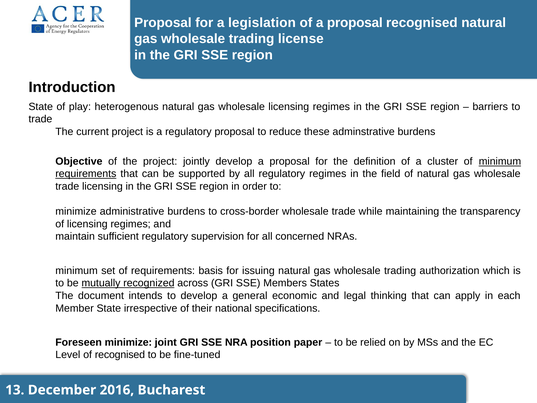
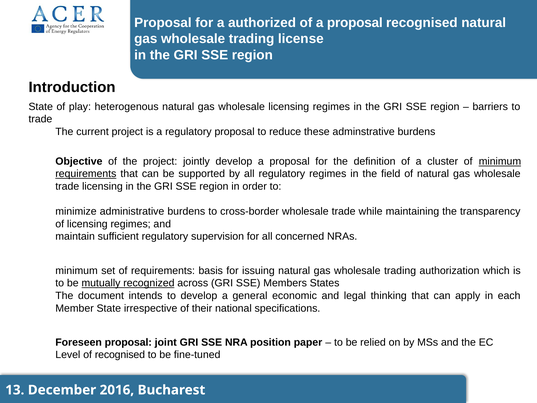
legislation: legislation -> authorized (262, 23)
Foreseen minimize: minimize -> proposal (128, 342)
